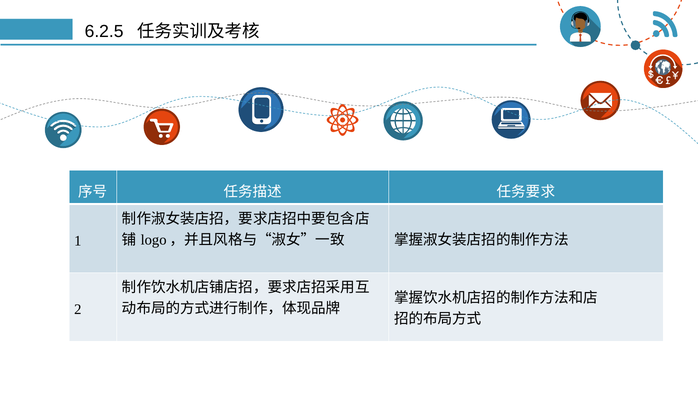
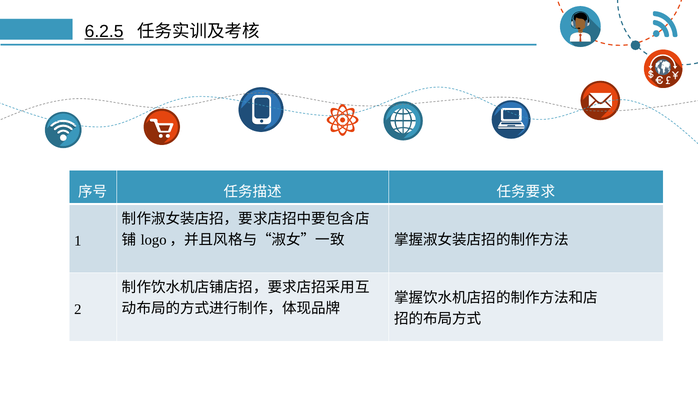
6.2.5 underline: none -> present (104, 32)
